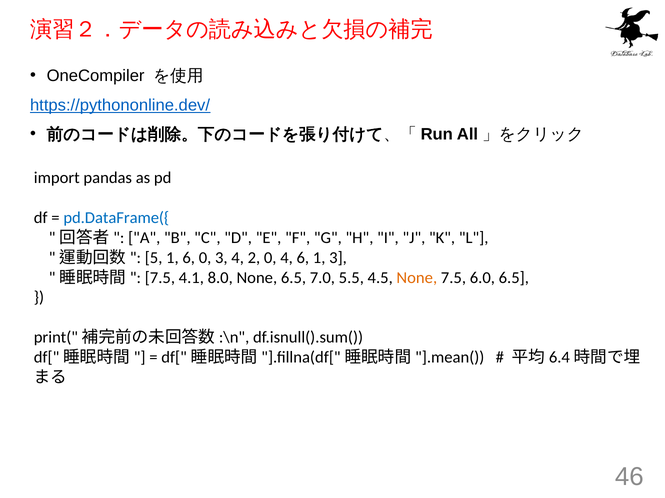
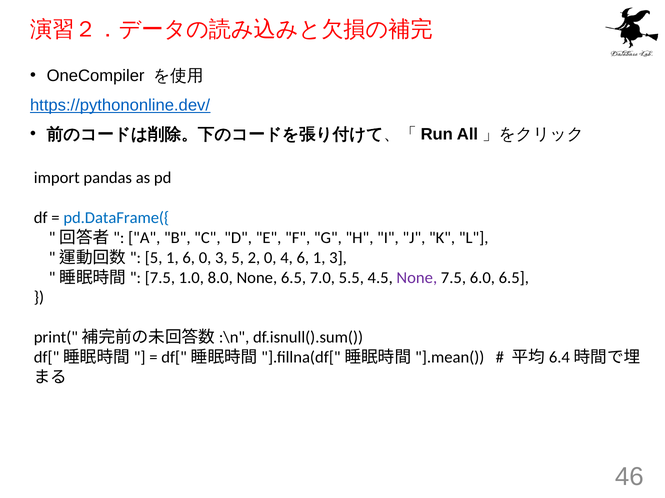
3 4: 4 -> 5 (238, 258)
4.1: 4.1 -> 1.0 (191, 278)
None colour: orange -> purple (417, 278)
